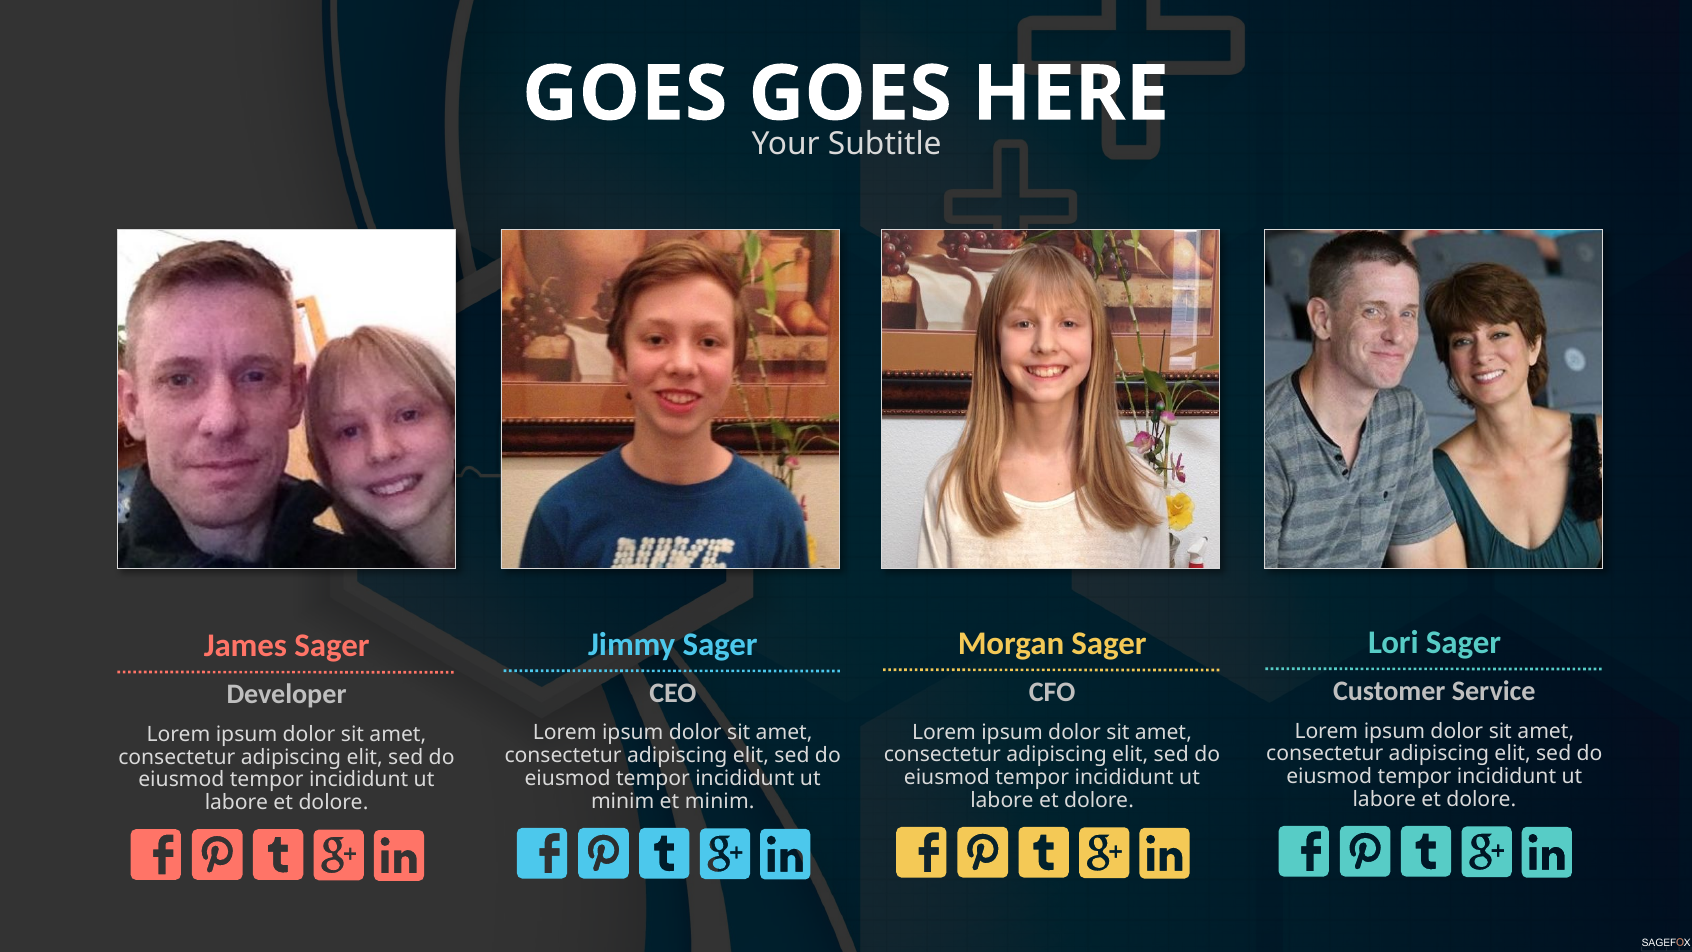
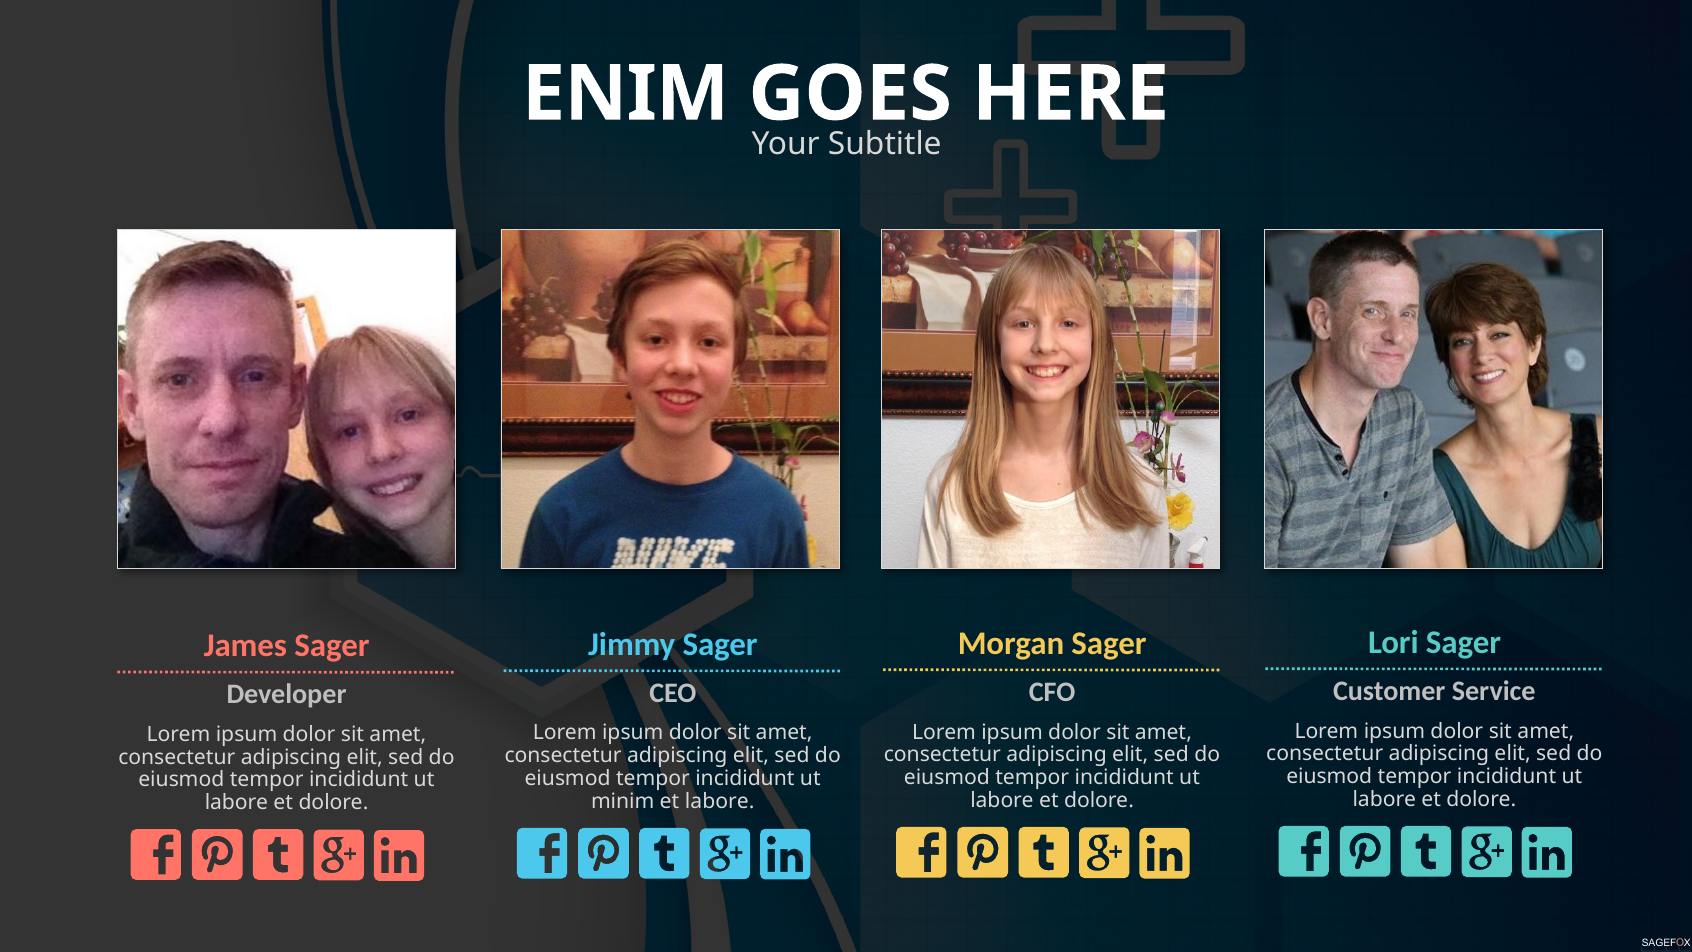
GOES: GOES -> ENIM (625, 94)
et minim: minim -> labore (720, 801)
